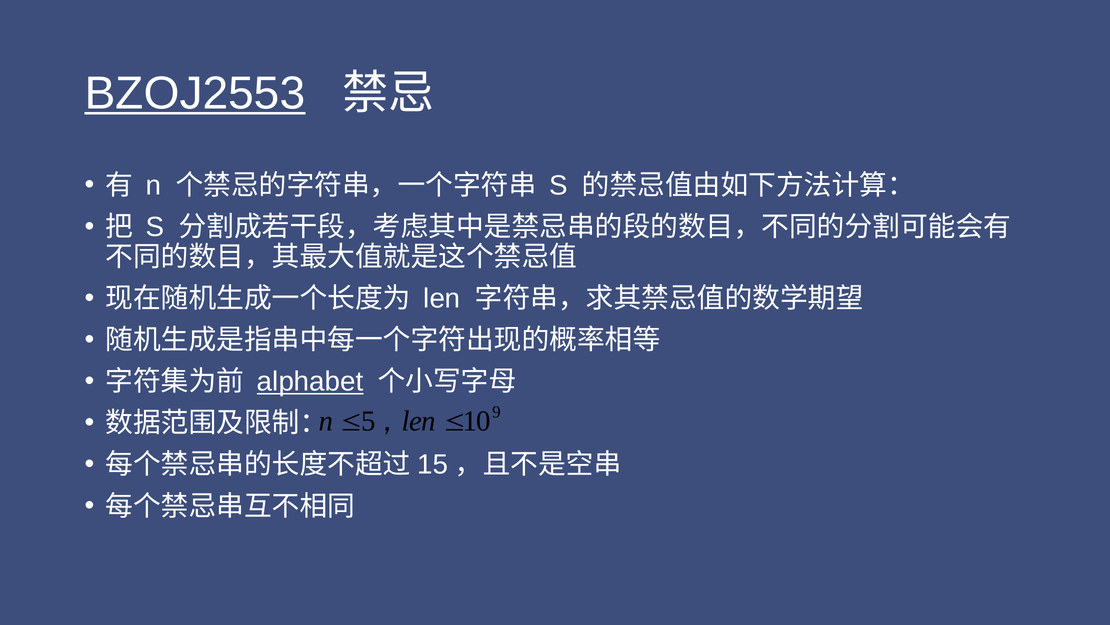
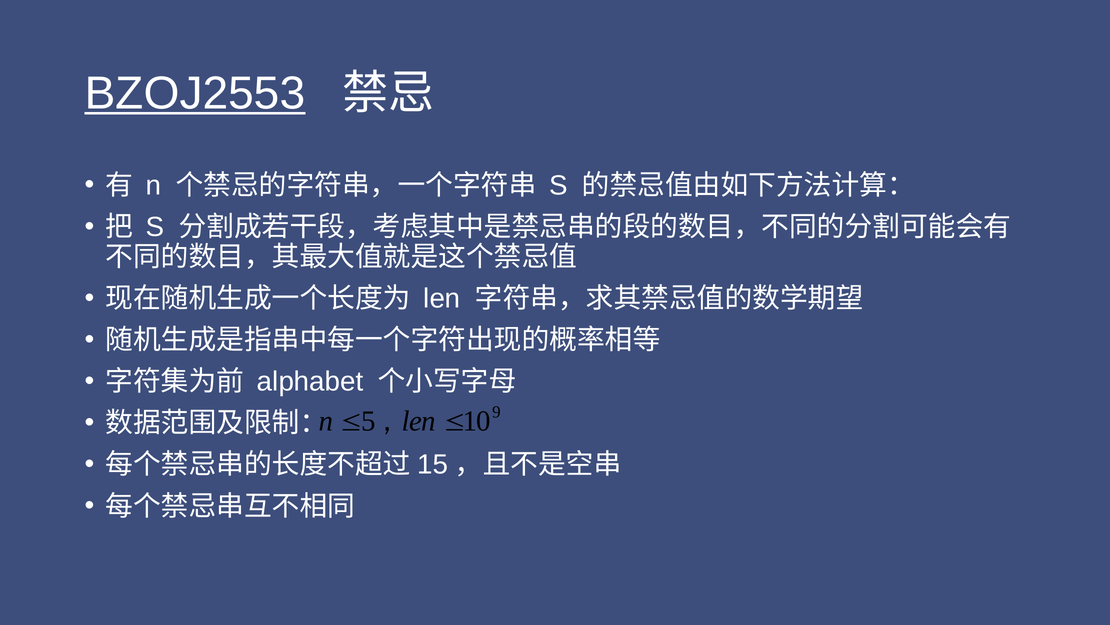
alphabet underline: present -> none (310, 381)
